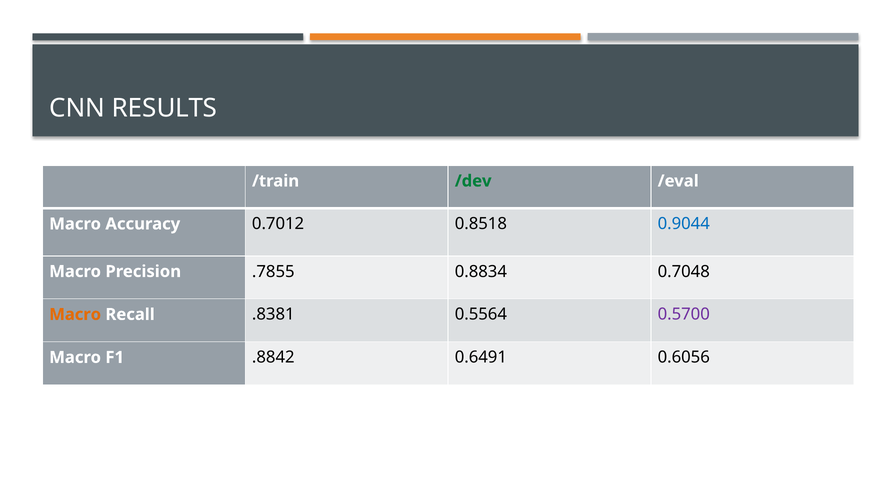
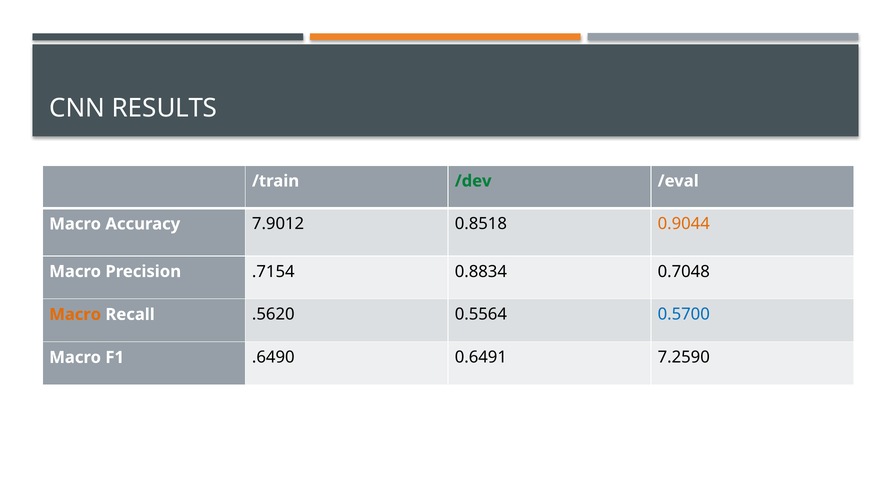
0.7012: 0.7012 -> 7.9012 (278, 224)
0.9044 colour: blue -> orange (684, 224)
.7855: .7855 -> .7154 (273, 272)
.8381: .8381 -> .5620 (273, 315)
0.5700 colour: purple -> blue (684, 315)
.8842: .8842 -> .6490 (273, 358)
0.6056: 0.6056 -> 7.2590 (684, 358)
